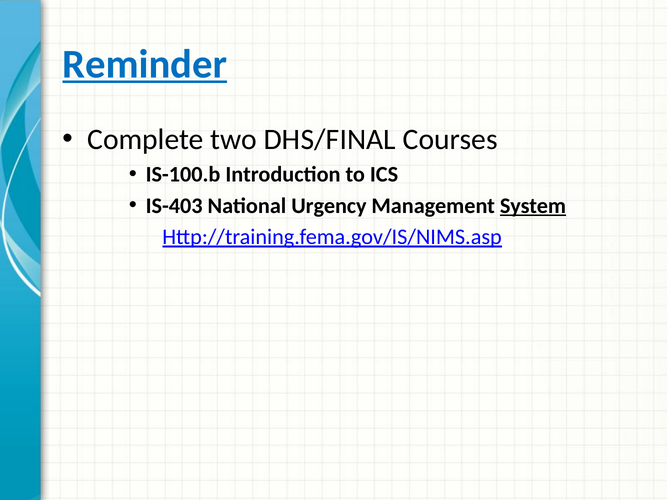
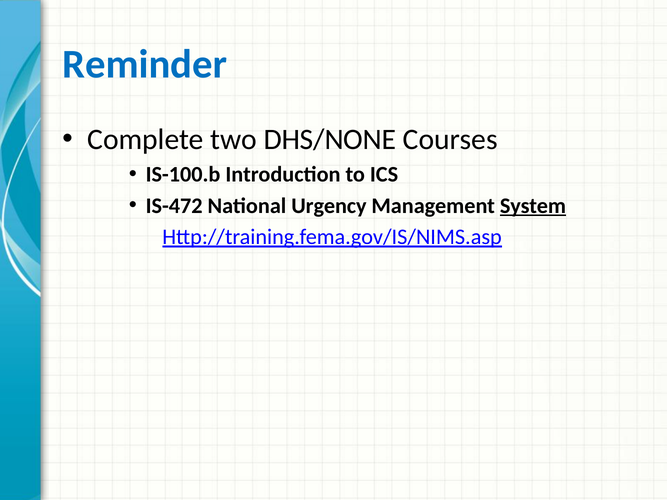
Reminder underline: present -> none (145, 64)
DHS/FINAL: DHS/FINAL -> DHS/NONE (330, 140)
IS-403: IS-403 -> IS-472 (174, 206)
